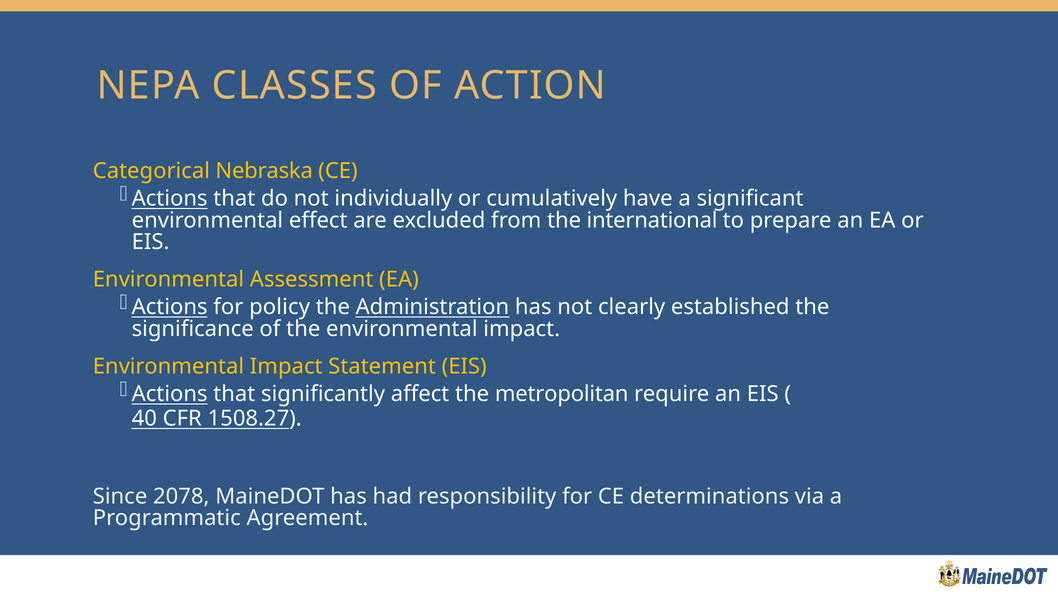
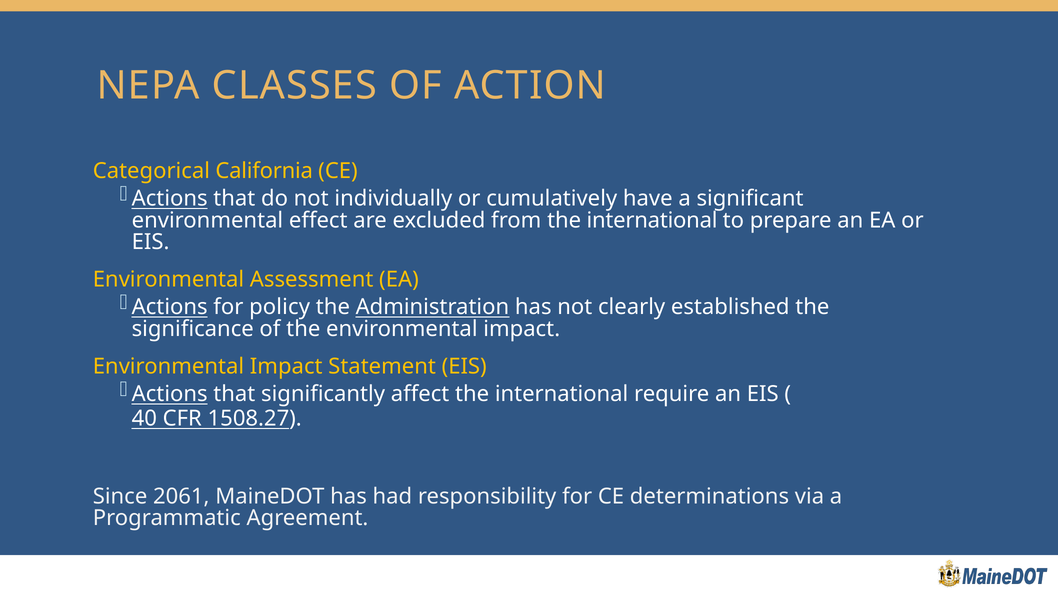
Nebraska: Nebraska -> California (264, 171)
affect the metropolitan: metropolitan -> international (562, 394)
2078: 2078 -> 2061 (181, 496)
